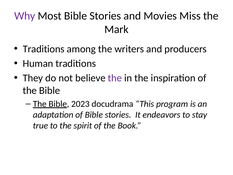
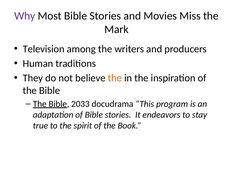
Traditions: Traditions -> Television (44, 49)
the colour: purple -> orange (115, 78)
2023: 2023 -> 2033 (80, 104)
